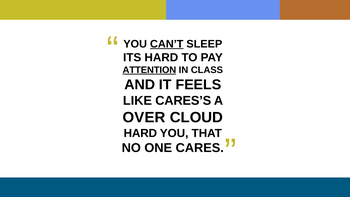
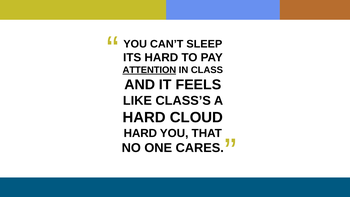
CAN’T underline: present -> none (167, 44)
CARES’S: CARES’S -> CLASS’S (183, 101)
OVER: OVER -> HARD (144, 117)
